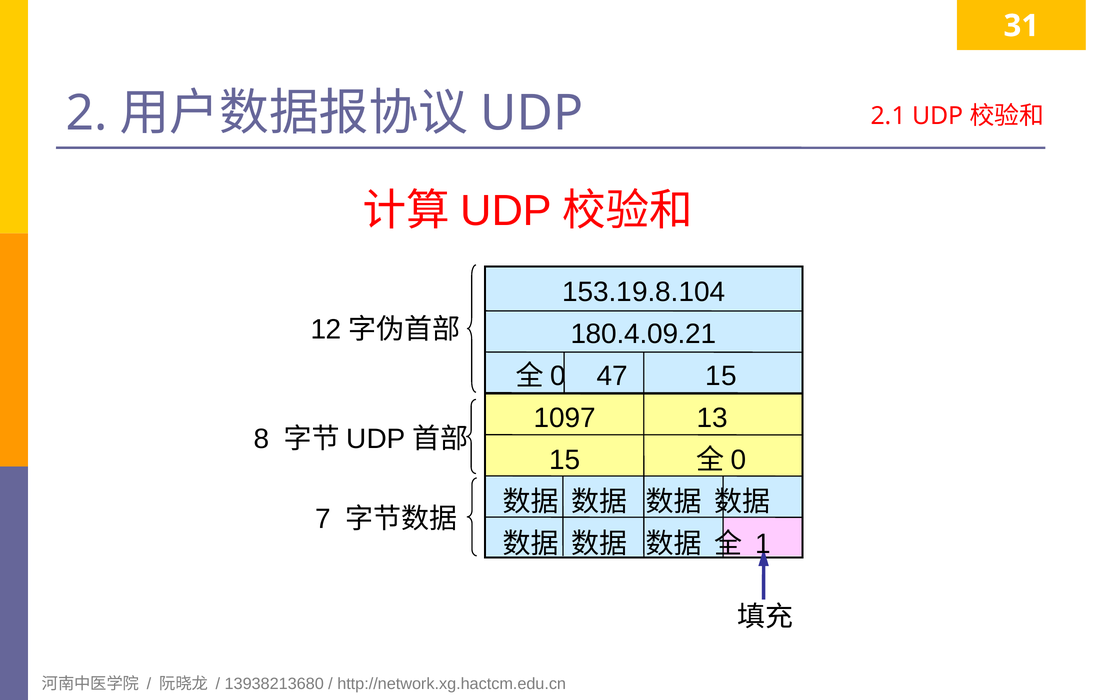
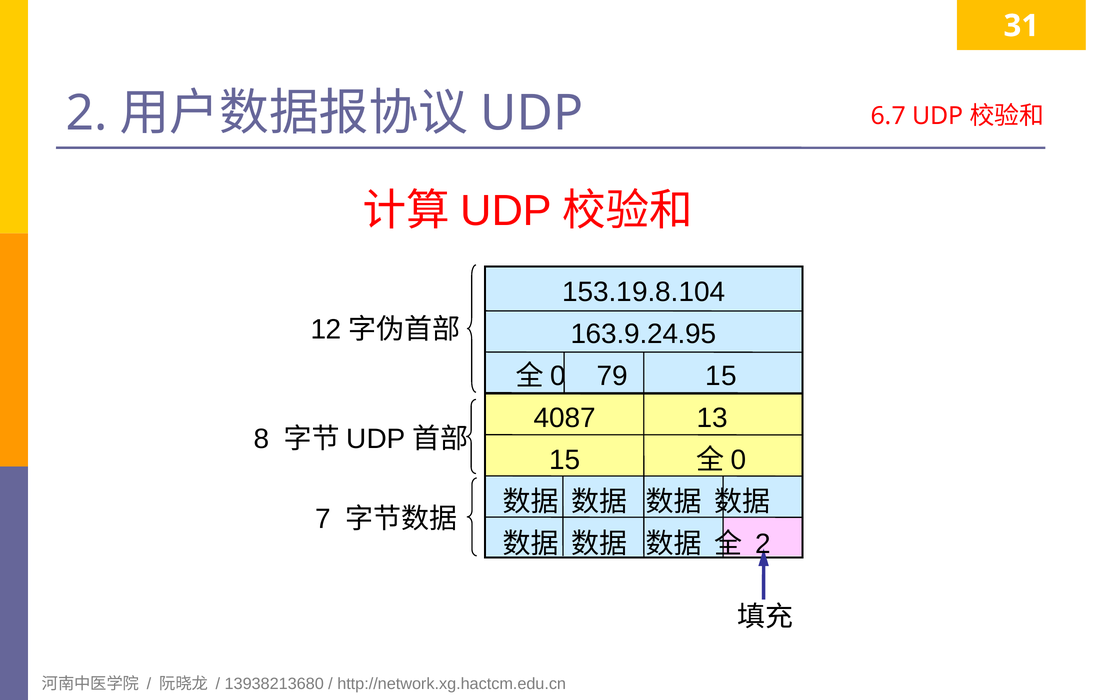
2.1: 2.1 -> 6.7 (888, 116)
180.4.09.21: 180.4.09.21 -> 163.9.24.95 (644, 334)
47: 47 -> 79 (612, 376)
1097: 1097 -> 4087 (565, 418)
1: 1 -> 2 (763, 544)
